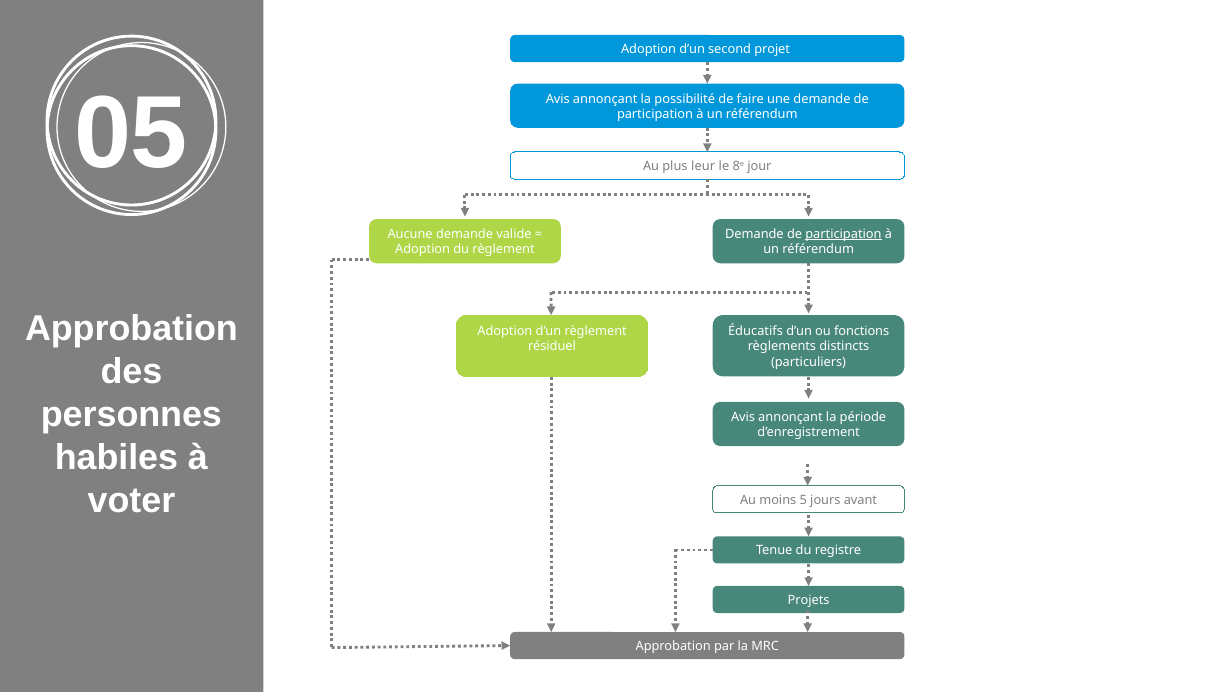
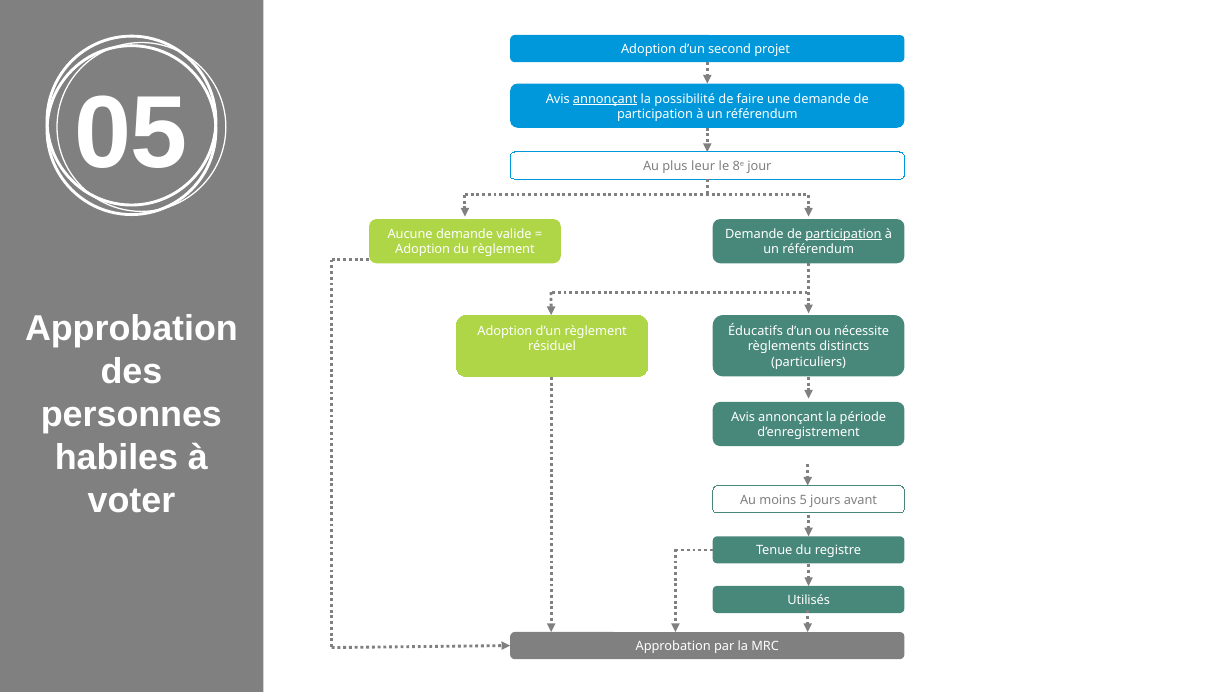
annonçant underline: none -> present (605, 99)
fonctions: fonctions -> nécessite (862, 331)
Projets: Projets -> Utilisés (809, 600)
